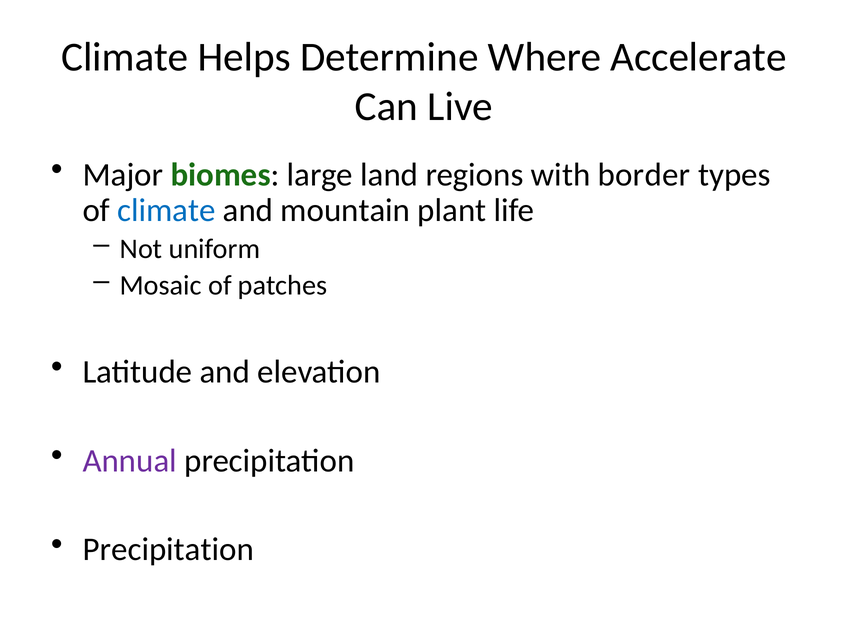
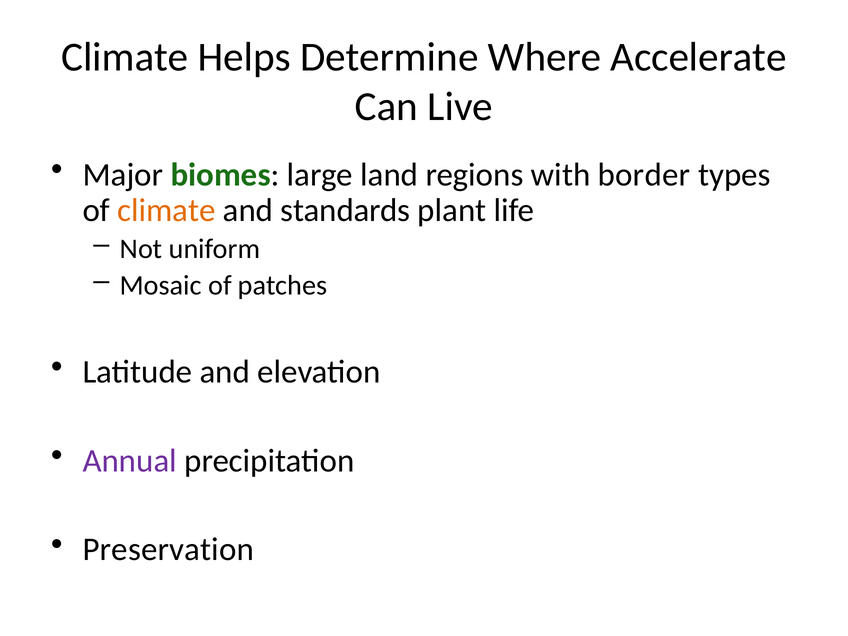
climate colour: blue -> orange (166, 210)
mountain: mountain -> standards (345, 210)
Precipitation: Precipitation -> Preservation (168, 550)
